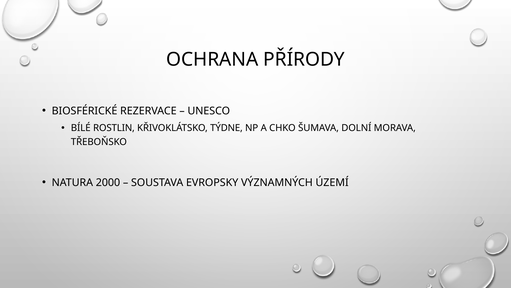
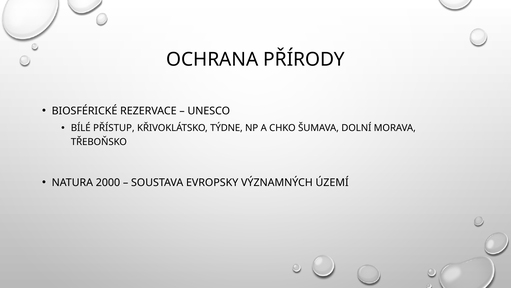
ROSTLIN: ROSTLIN -> PŘÍSTUP (114, 128)
